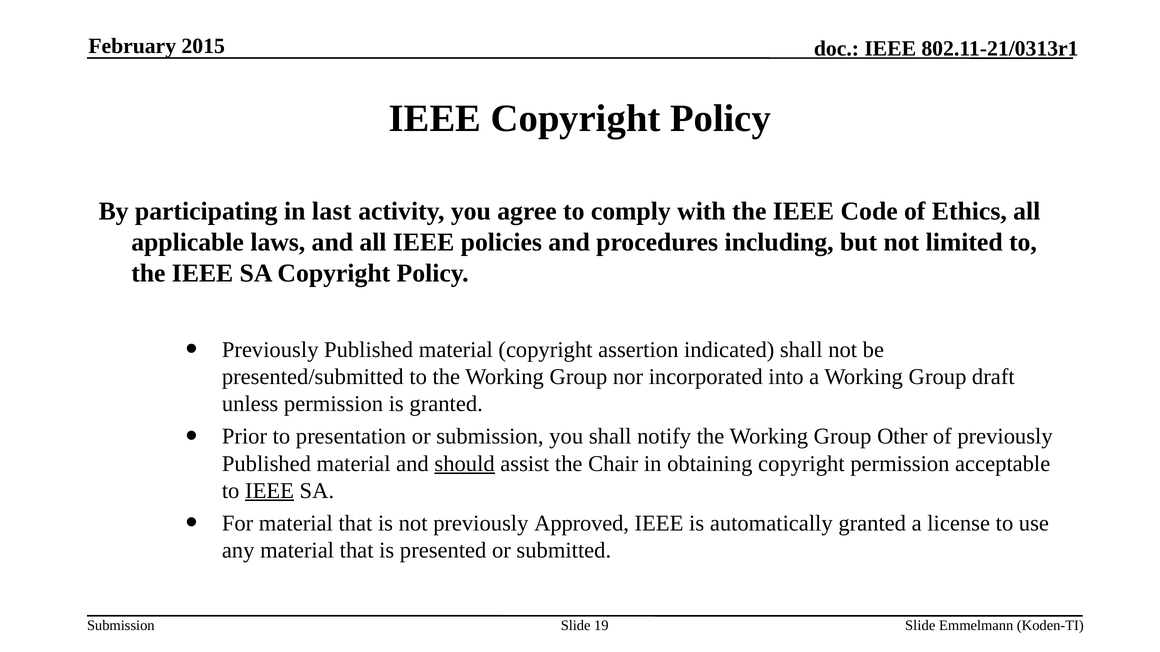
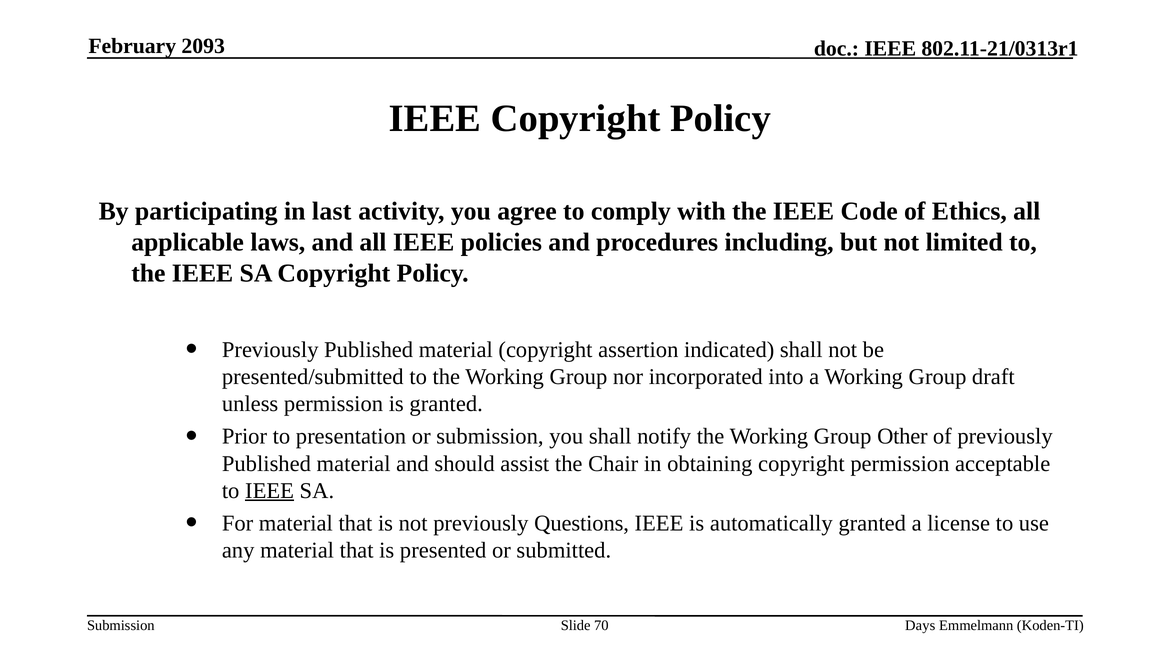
2015: 2015 -> 2093 (203, 46)
should underline: present -> none (465, 464)
Approved: Approved -> Questions (582, 524)
19: 19 -> 70 (601, 626)
Slide: Slide -> Days (920, 626)
